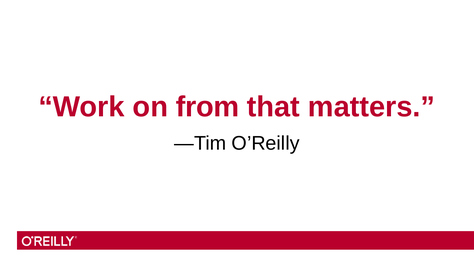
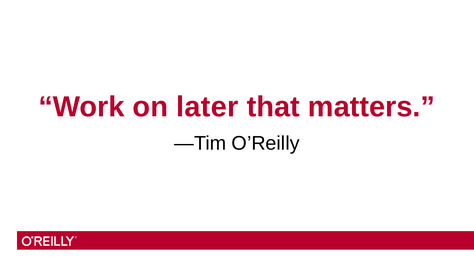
from: from -> later (207, 107)
